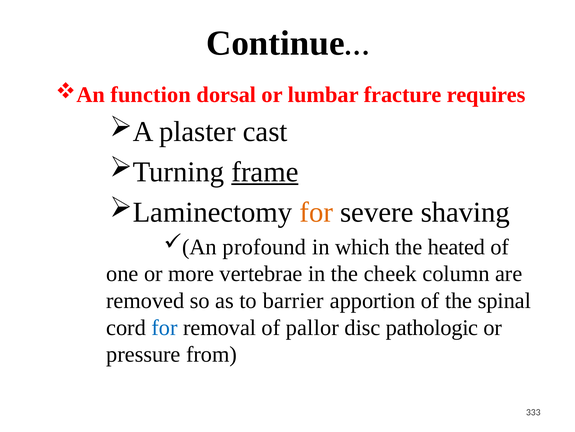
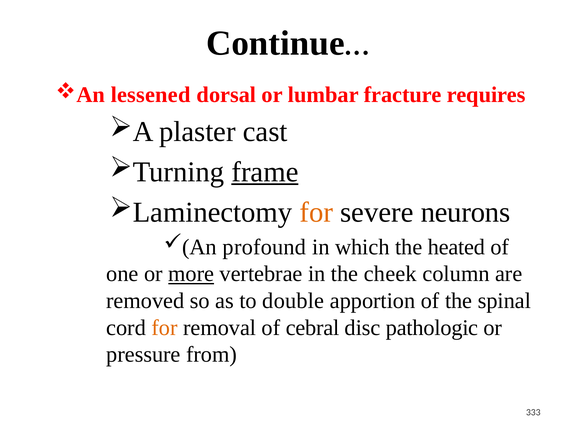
function: function -> lessened (151, 94)
shaving: shaving -> neurons (465, 212)
more underline: none -> present (191, 273)
barrier: barrier -> double (293, 300)
for colour: blue -> orange (164, 327)
pallor: pallor -> cebral (313, 327)
